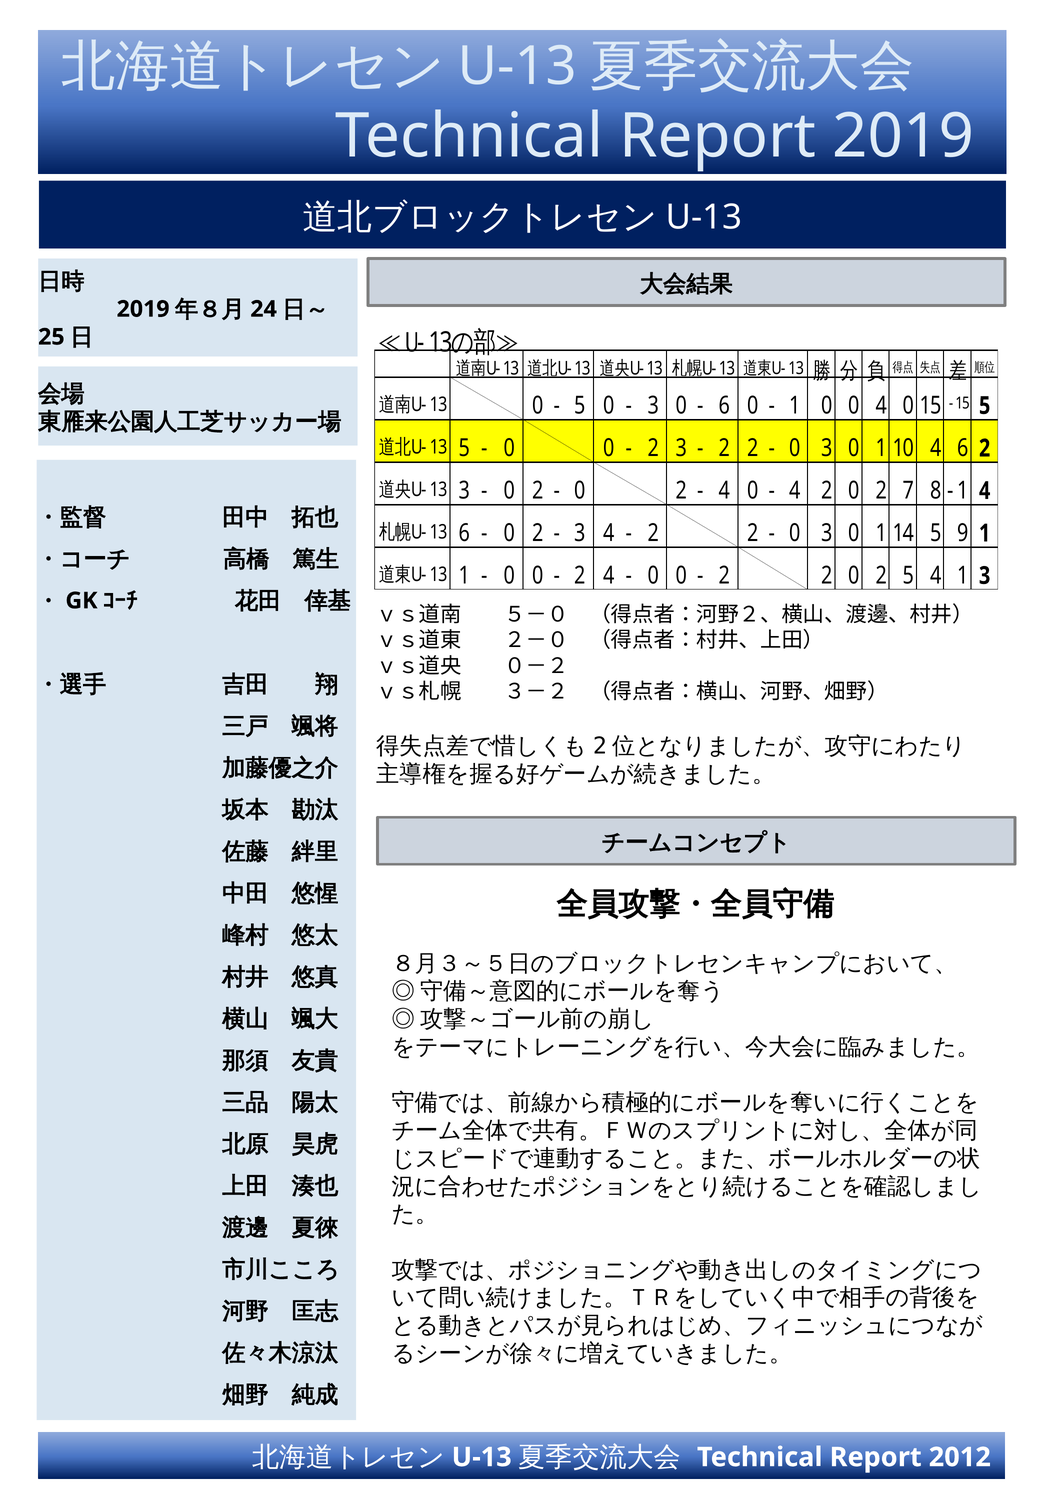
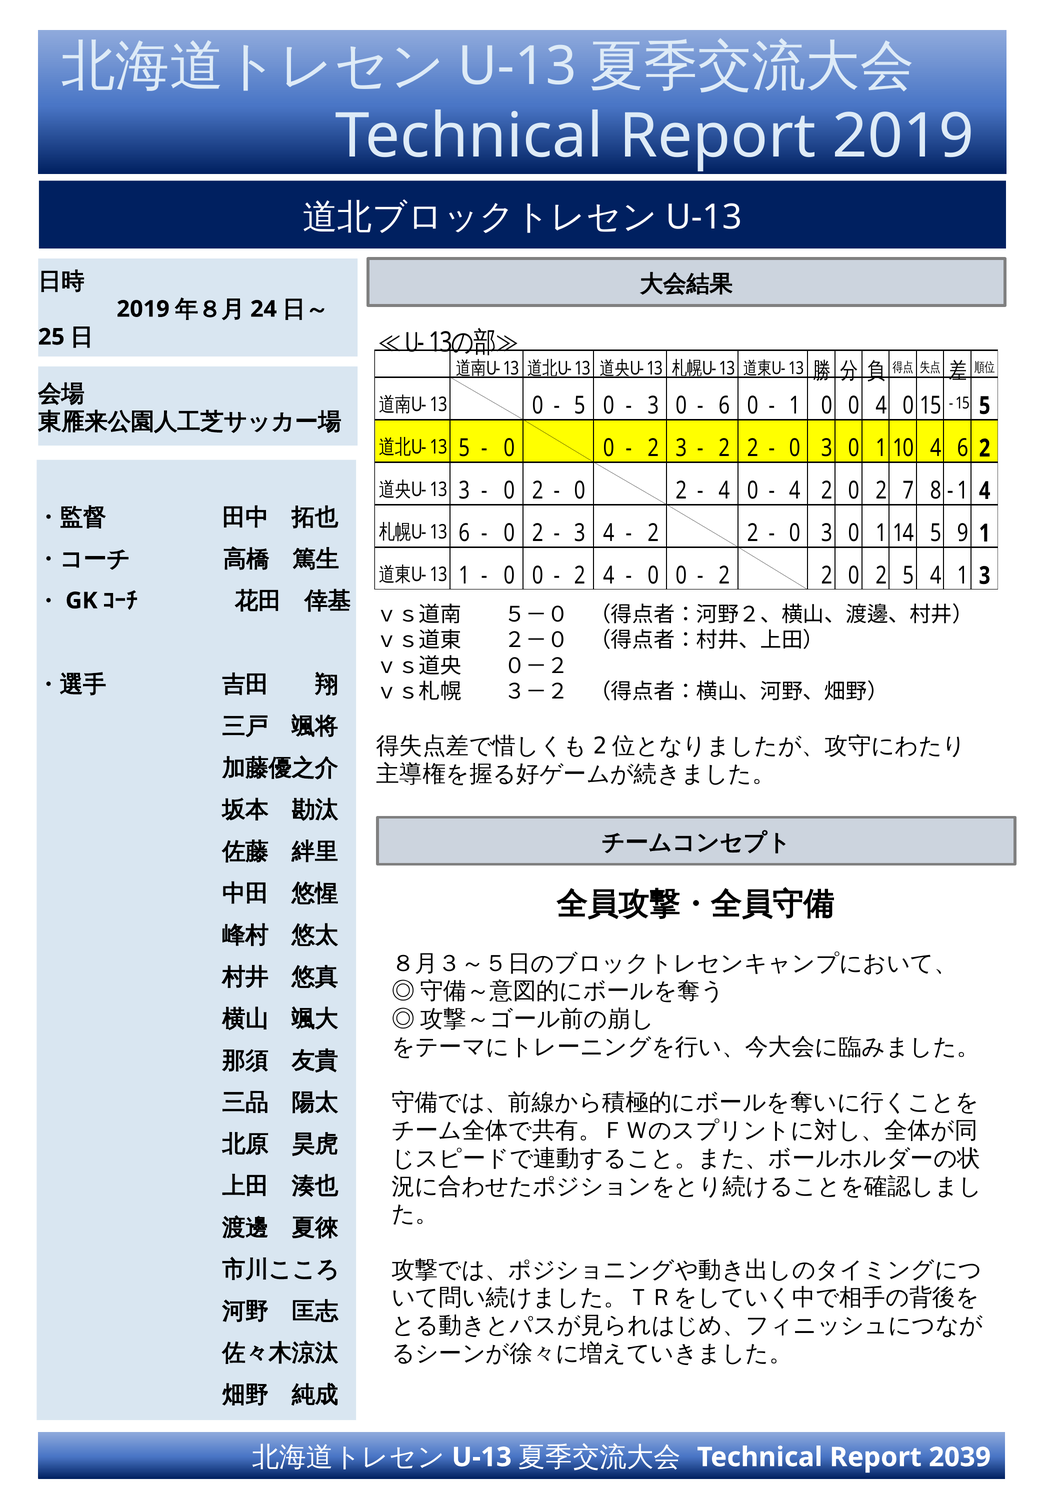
2012: 2012 -> 2039 (960, 1458)
